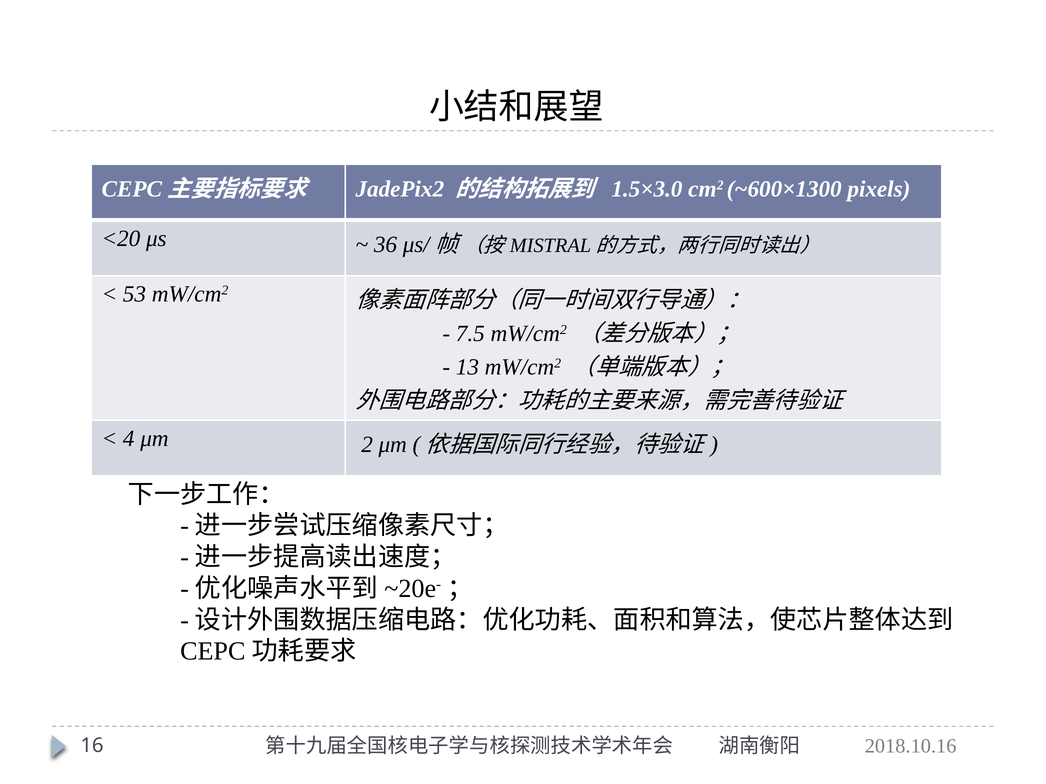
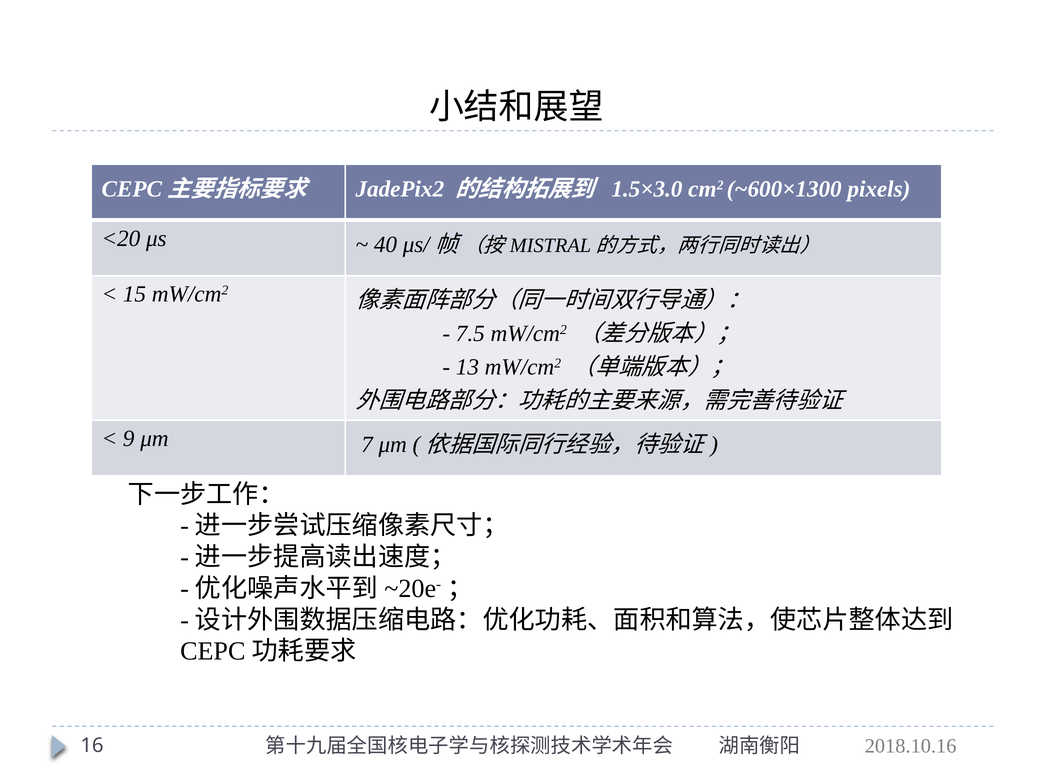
36: 36 -> 40 (385, 245)
53: 53 -> 15 (134, 294)
4: 4 -> 9 (129, 439)
2: 2 -> 7 (367, 445)
